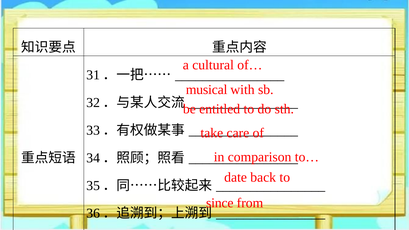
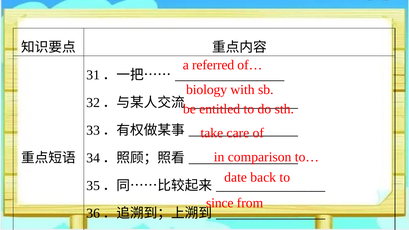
cultural: cultural -> referred (213, 65)
musical: musical -> biology (207, 90)
